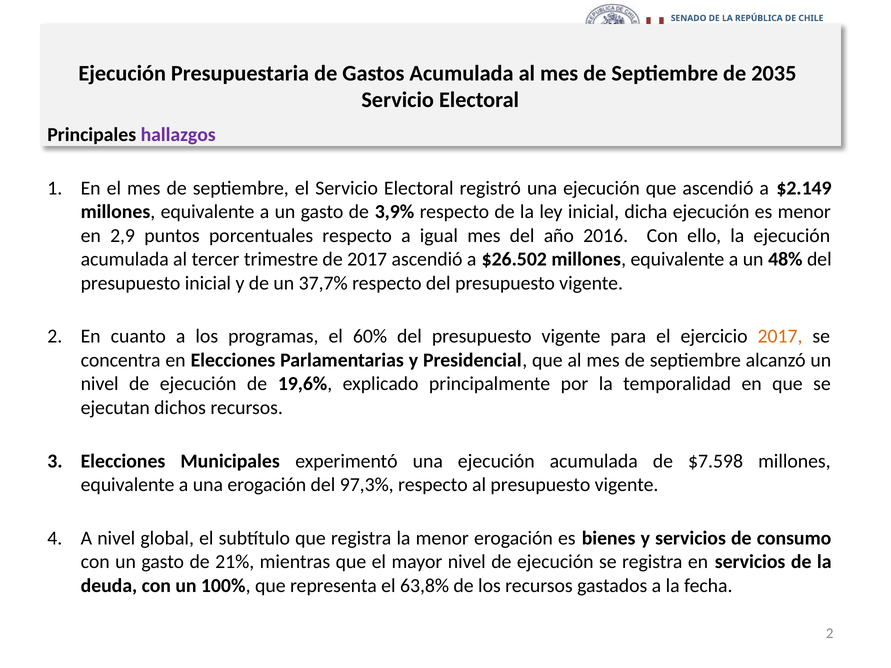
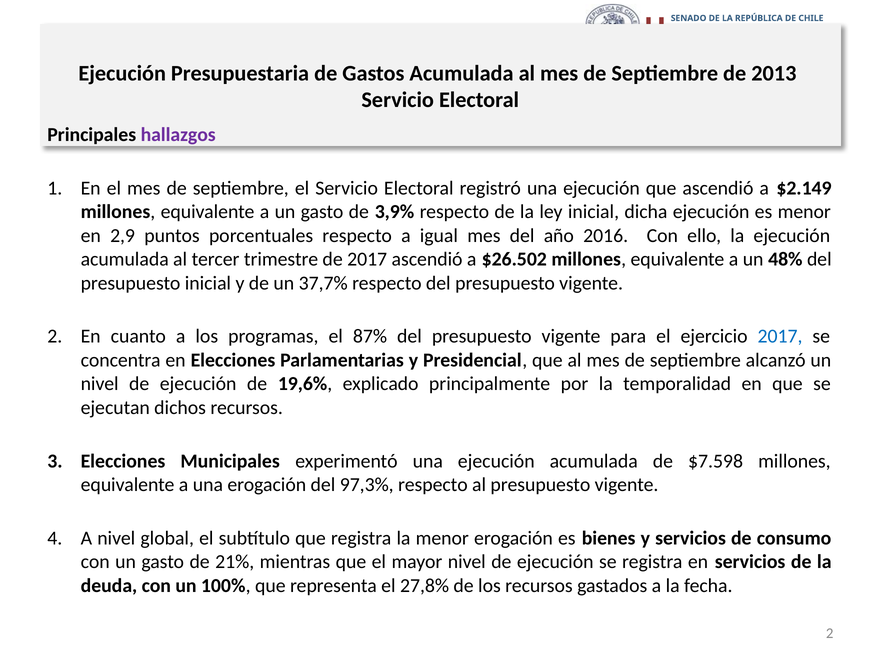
2035: 2035 -> 2013 (774, 73)
60%: 60% -> 87% (370, 337)
2017 colour: orange -> blue (780, 337)
63,8%: 63,8% -> 27,8% (425, 586)
